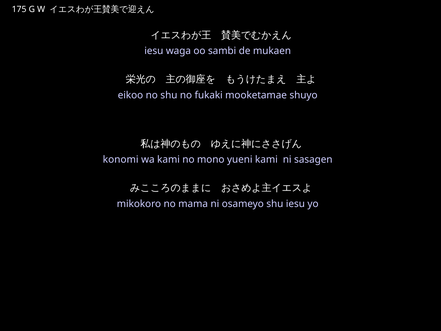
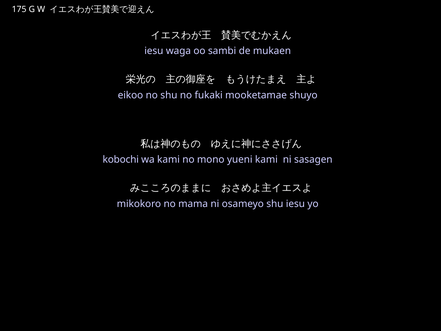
konomi: konomi -> kobochi (121, 160)
